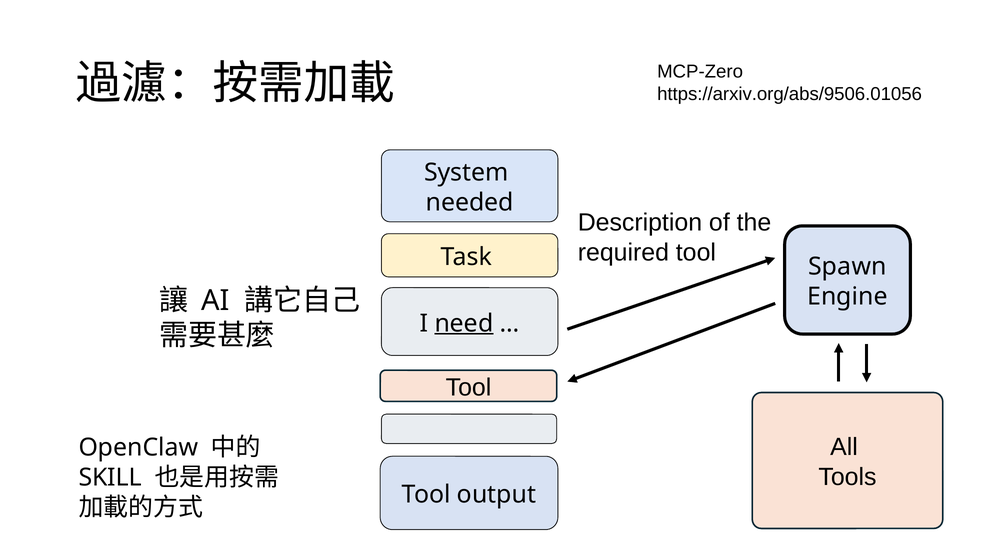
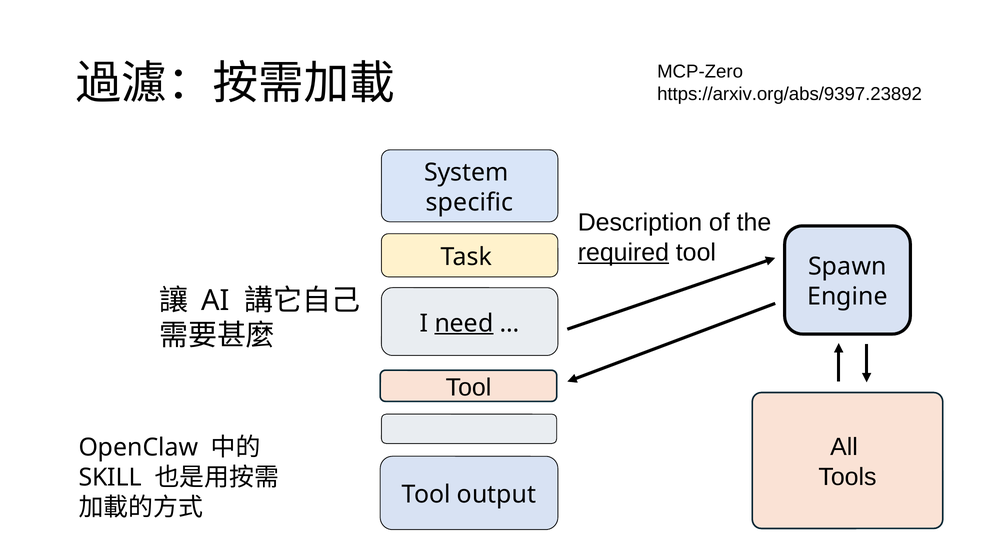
https://arxiv.org/abs/9506.01056: https://arxiv.org/abs/9506.01056 -> https://arxiv.org/abs/9397.23892 (790, 94)
needed: needed -> specific (470, 203)
required underline: none -> present (623, 252)
